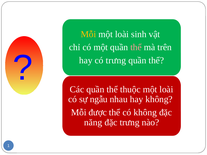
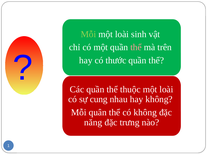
Mỗi colour: yellow -> light green (88, 34)
có trưng: trưng -> thước (116, 61)
ngẫu: ngẫu -> cung (99, 99)
được: được -> quân (98, 113)
